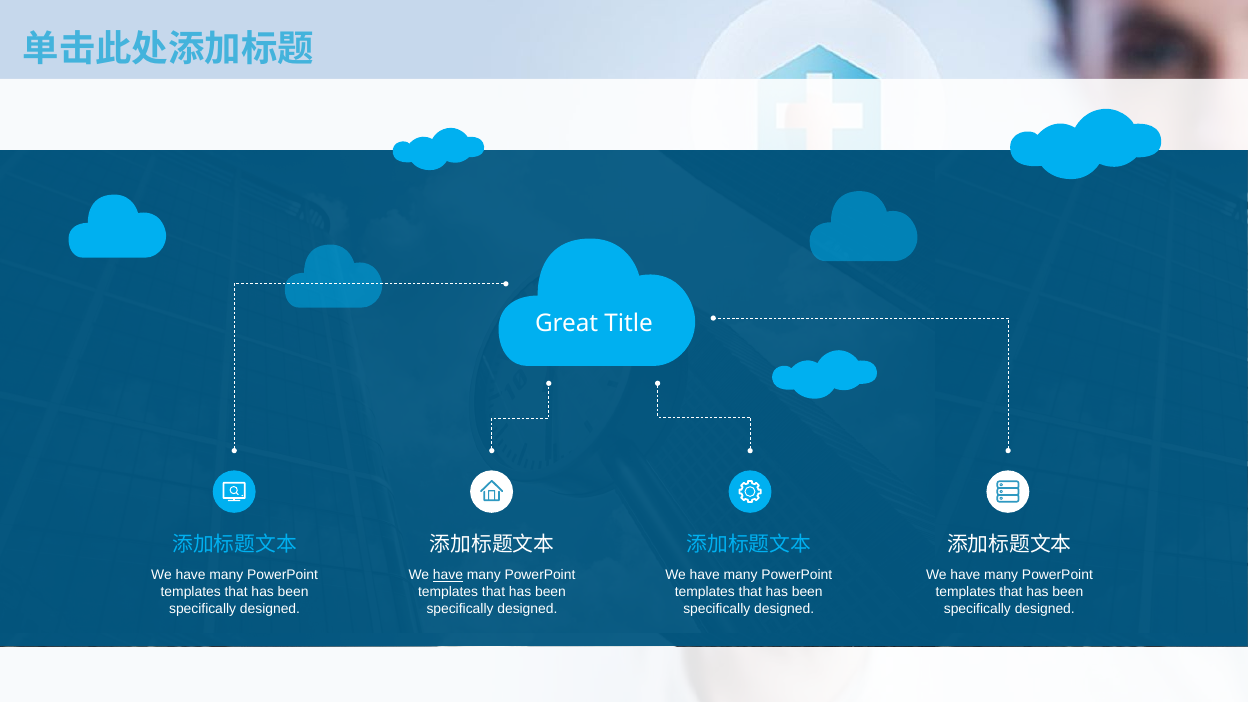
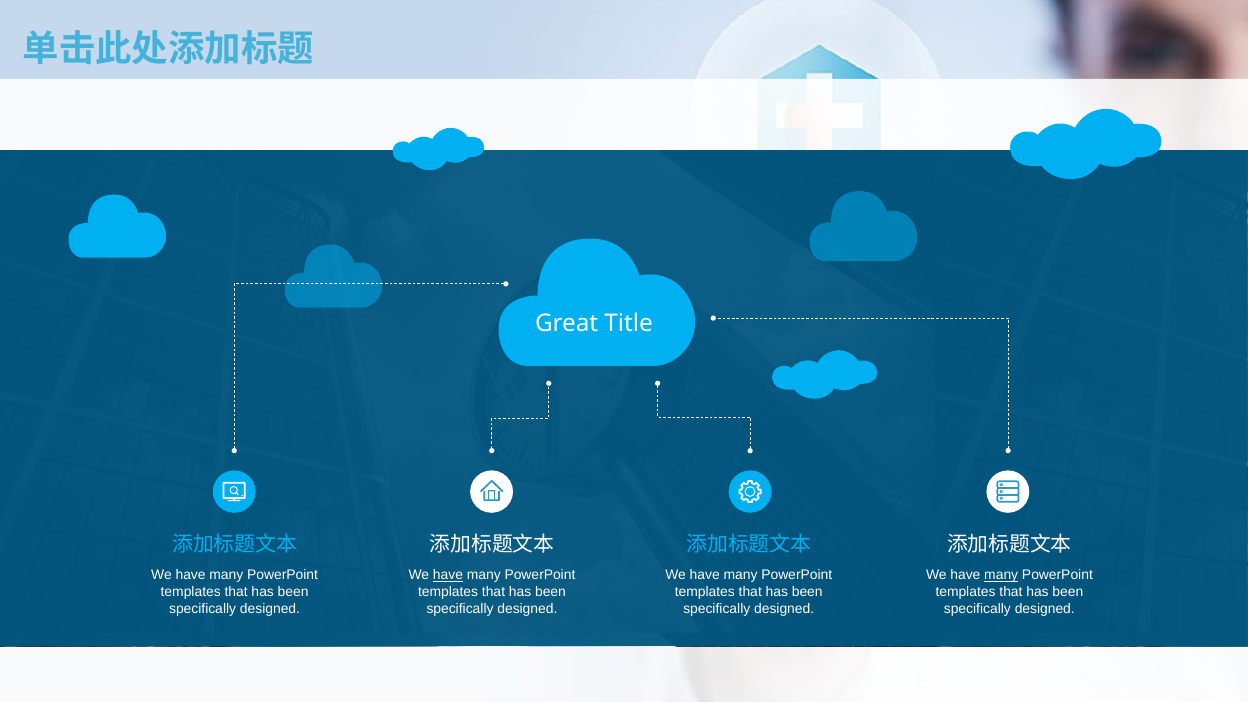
many underline: none -> present (1001, 575)
